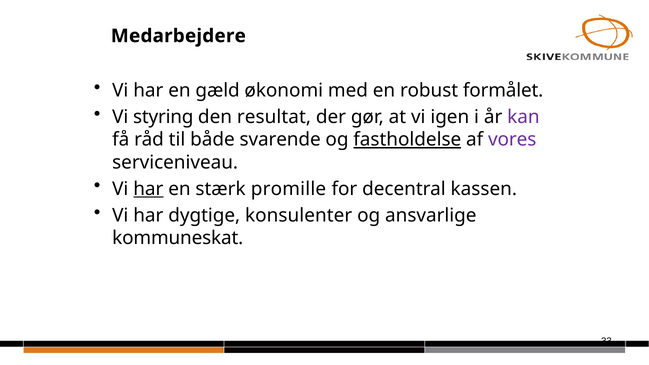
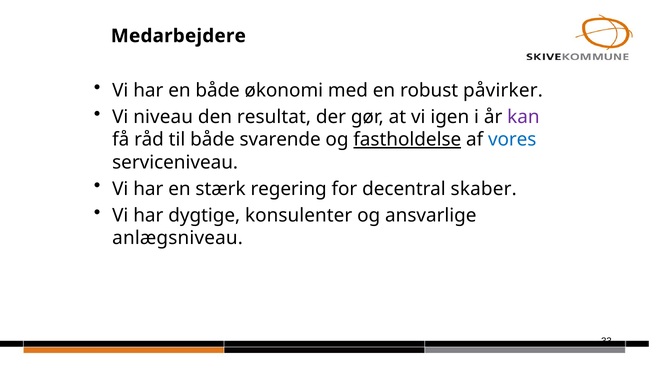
en gæld: gæld -> både (218, 90)
formålet: formålet -> påvirker (503, 90)
styring: styring -> niveau (163, 117)
vores colour: purple -> blue (512, 140)
har underline: present -> none (148, 189)
promille: promille -> regering (289, 189)
kassen: kassen -> skaber (484, 189)
kommuneskat: kommuneskat -> anlægsniveau (178, 238)
